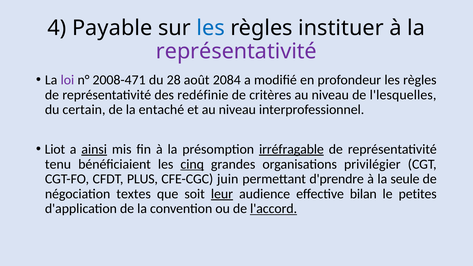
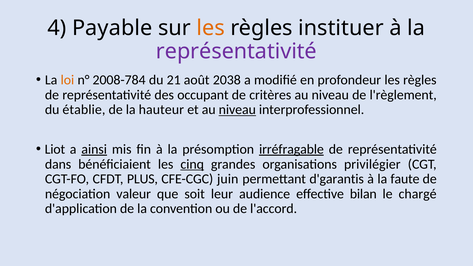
les colour: blue -> orange (211, 28)
loi colour: purple -> orange (67, 80)
2008-471: 2008-471 -> 2008-784 (119, 80)
28: 28 -> 21 (174, 80)
2084: 2084 -> 2038 (227, 80)
redéfinie: redéfinie -> occupant (203, 95)
l'lesquelles: l'lesquelles -> l'règlement (403, 95)
certain: certain -> établie (84, 110)
entaché: entaché -> hauteur (161, 110)
niveau underline: none -> present (237, 110)
tenu: tenu -> dans (58, 164)
d'prendre: d'prendre -> d'garantis (337, 179)
seule: seule -> faute (405, 179)
textes: textes -> valeur (134, 194)
leur underline: present -> none (222, 194)
petites: petites -> chargé (418, 194)
l'accord underline: present -> none (274, 209)
